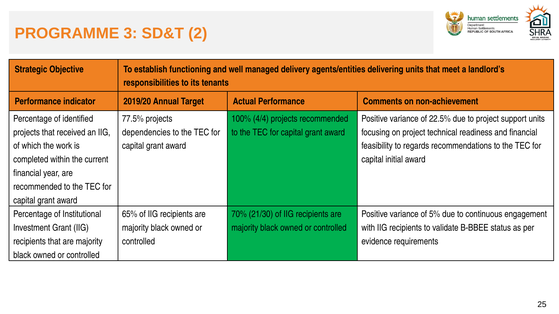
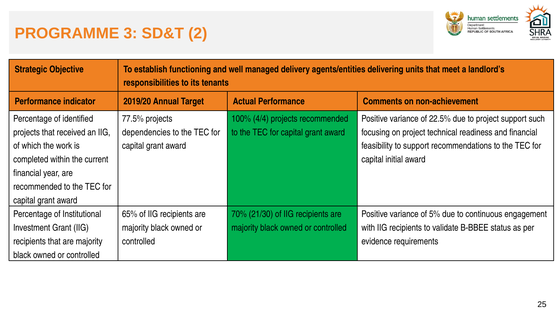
support units: units -> such (537, 119)
to regards: regards -> support (416, 146)
